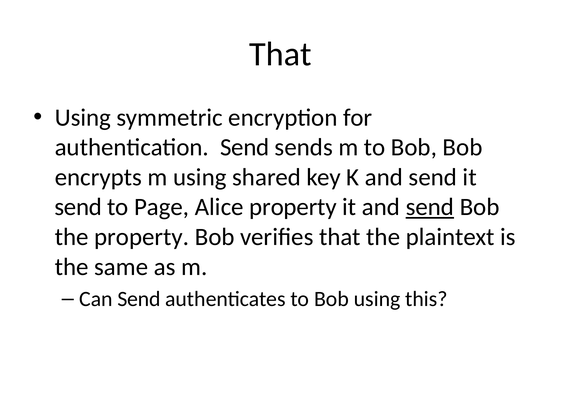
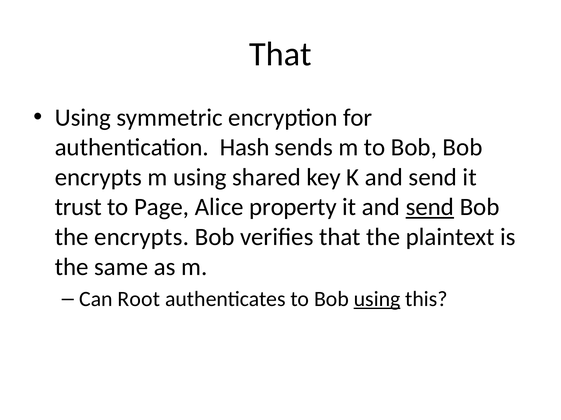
authentication Send: Send -> Hash (245, 148)
send: send -> trust (78, 207)
the property: property -> encrypts (142, 237)
Can Send: Send -> Root (139, 300)
using underline: none -> present (377, 300)
